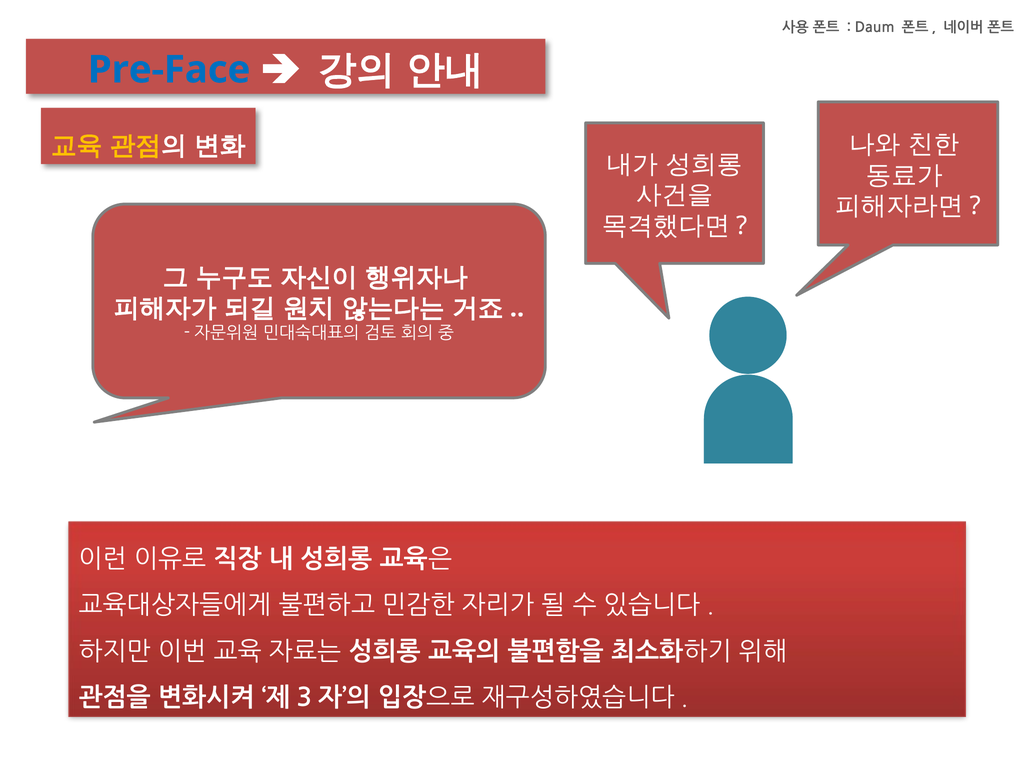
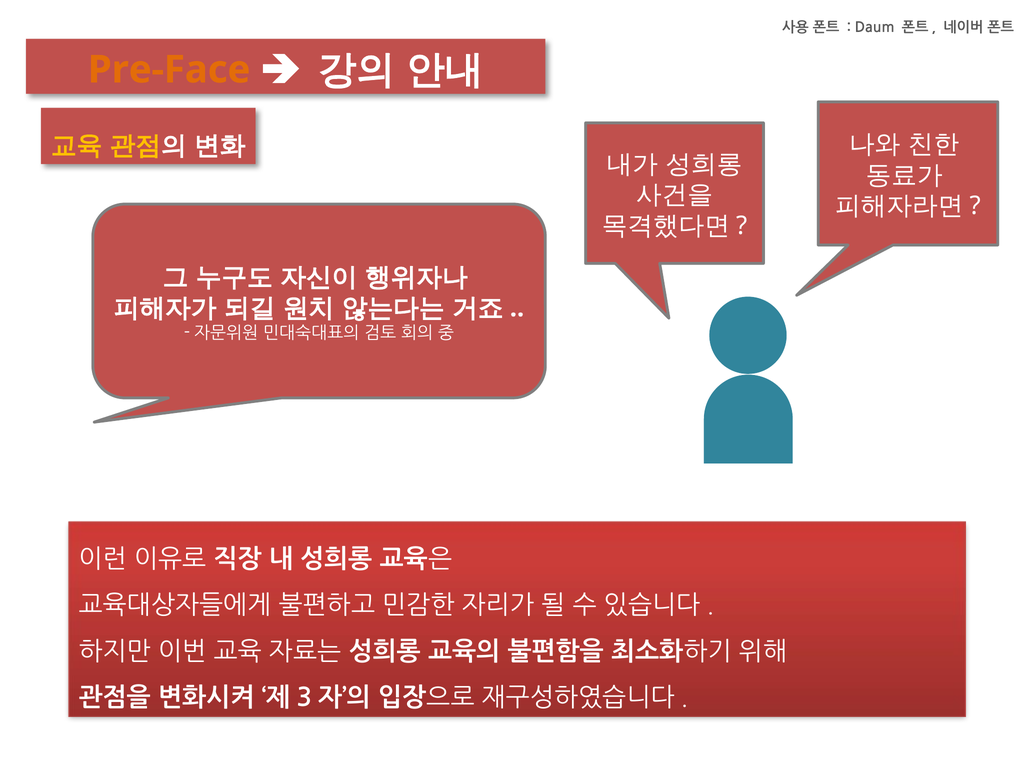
Pre-Face colour: blue -> orange (169, 70)
